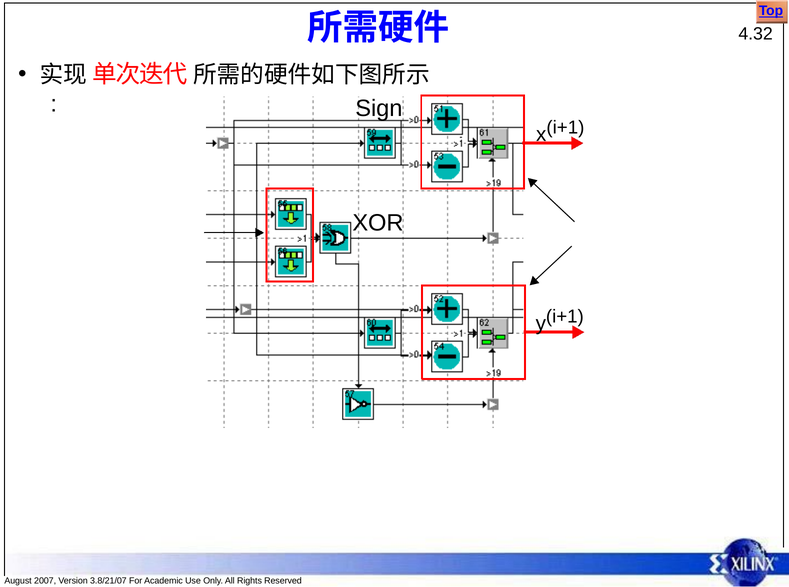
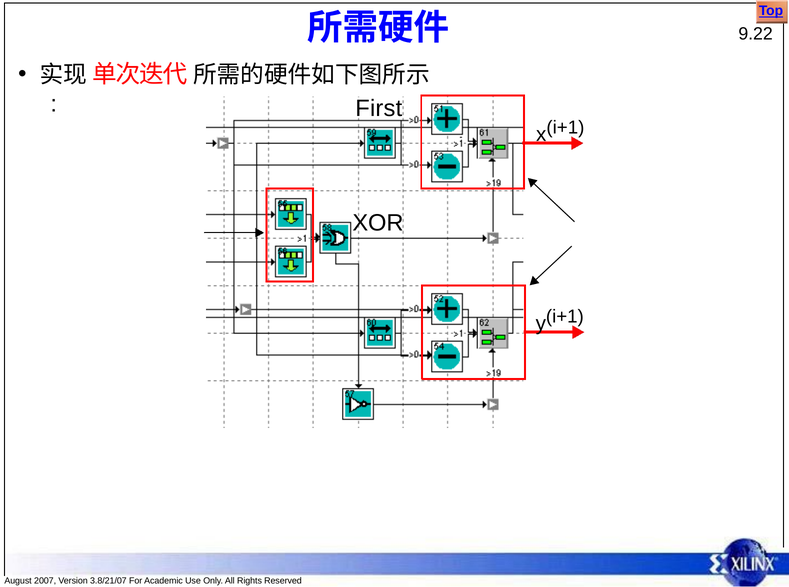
4.32: 4.32 -> 9.22 (756, 34)
Sign: Sign -> First (379, 108)
